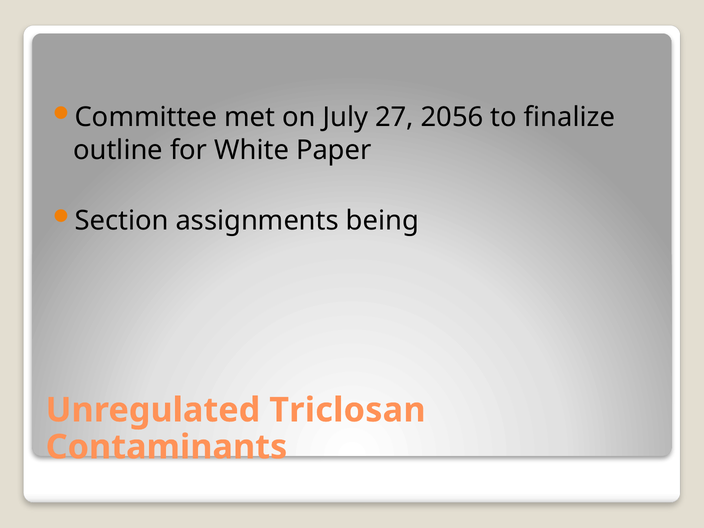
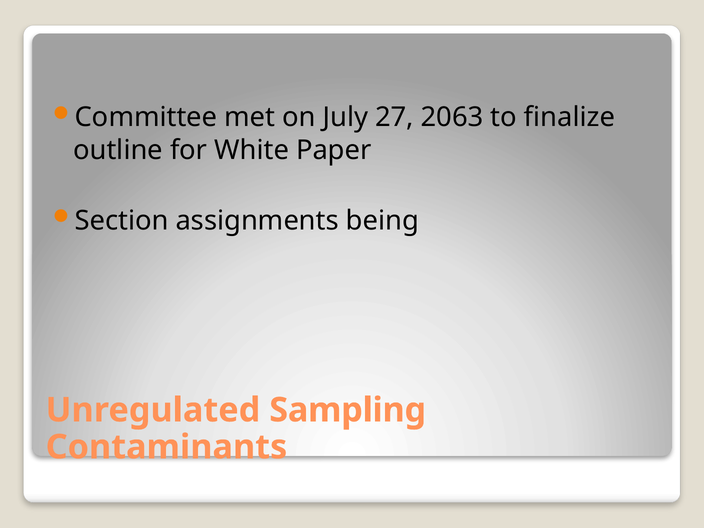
2056: 2056 -> 2063 (452, 117)
Triclosan: Triclosan -> Sampling (348, 410)
